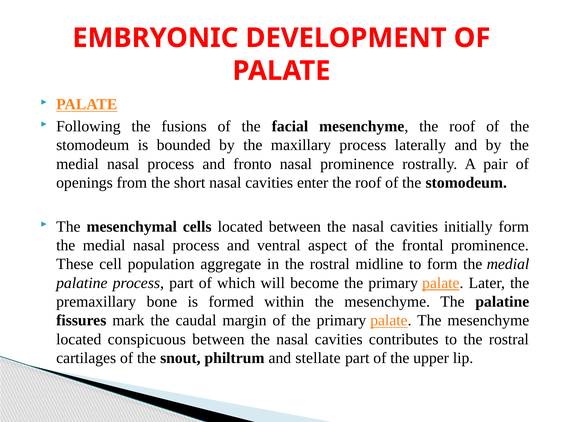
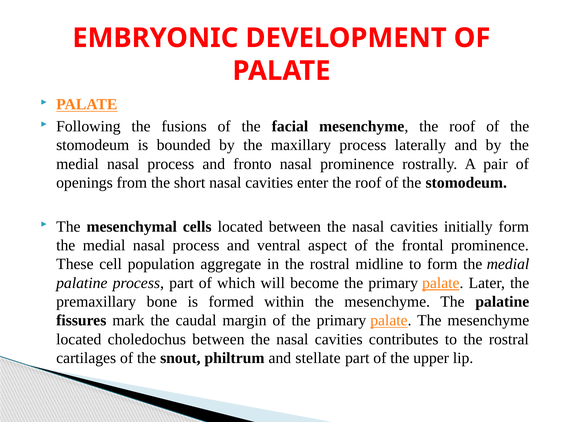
conspicuous: conspicuous -> choledochus (147, 339)
